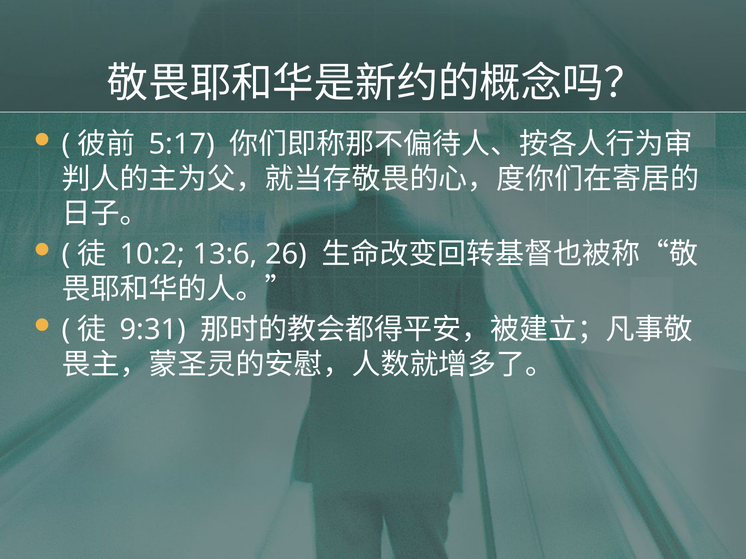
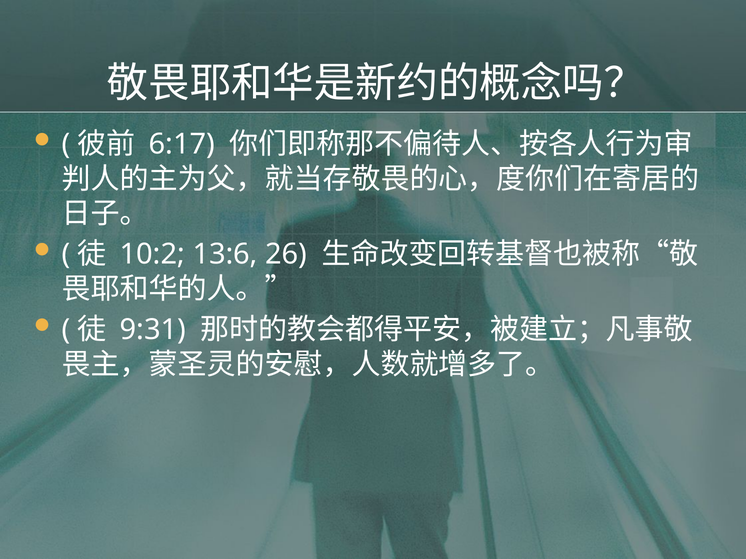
5:17: 5:17 -> 6:17 (182, 144)
